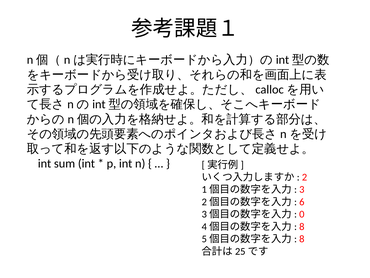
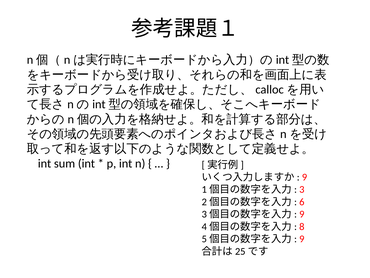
2: 2 -> 9 (304, 177)
0: 0 -> 9 (302, 214)
8: 8 -> 9 (302, 239)
